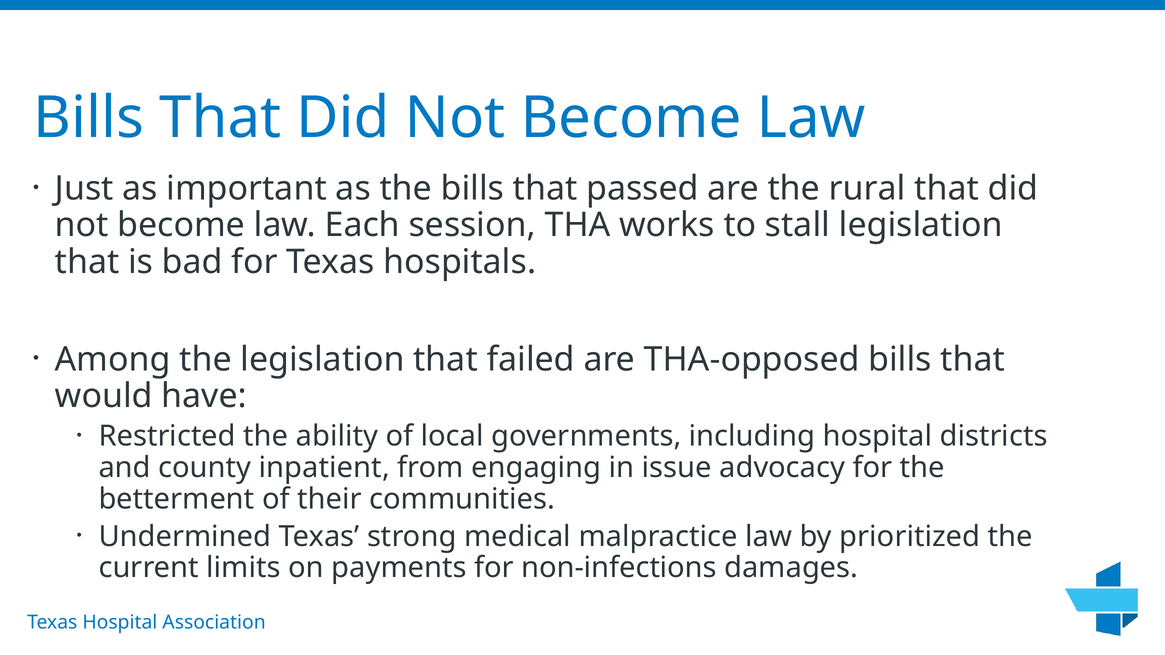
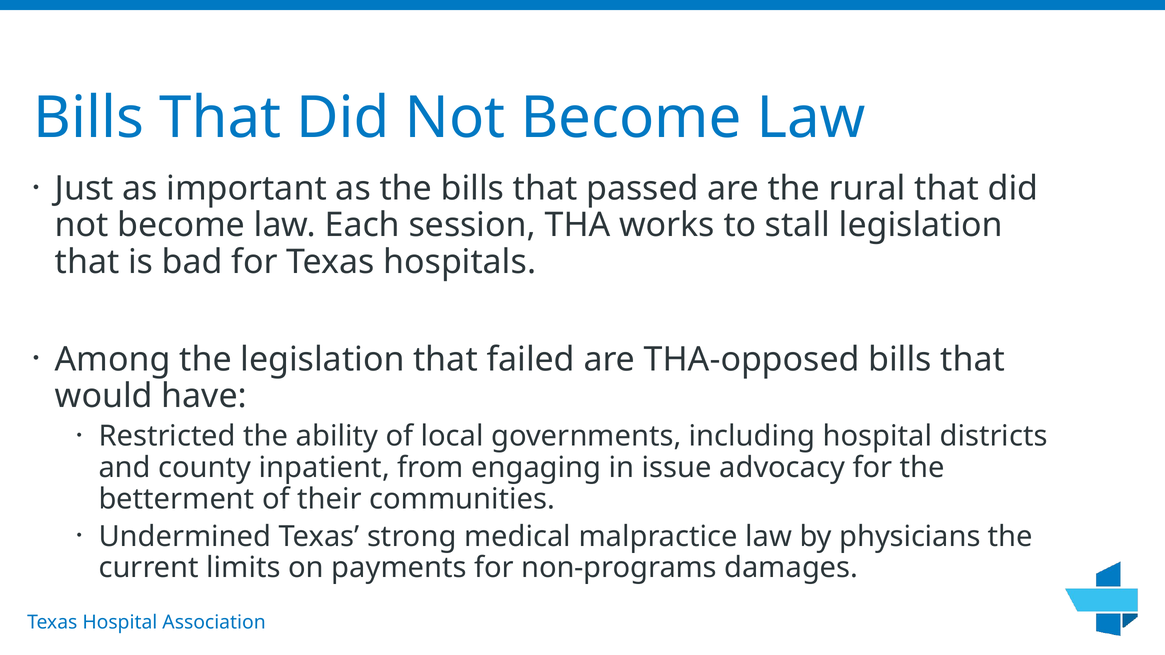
prioritized: prioritized -> physicians (910, 537)
non-infections: non-infections -> non-programs (619, 568)
